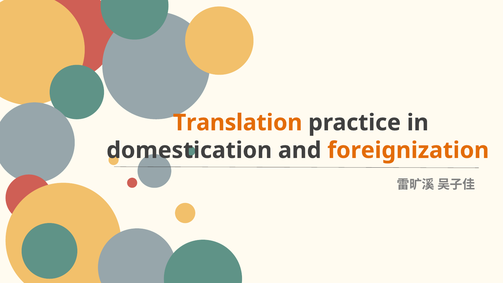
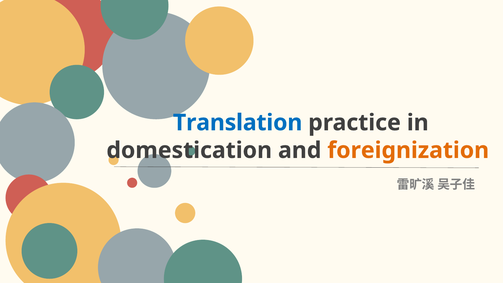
Translation colour: orange -> blue (238, 123)
